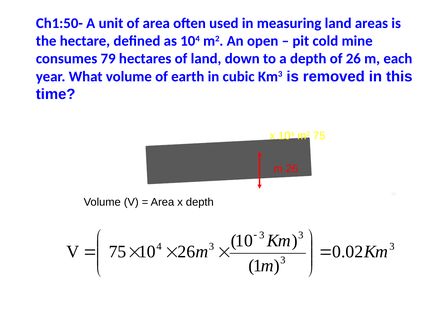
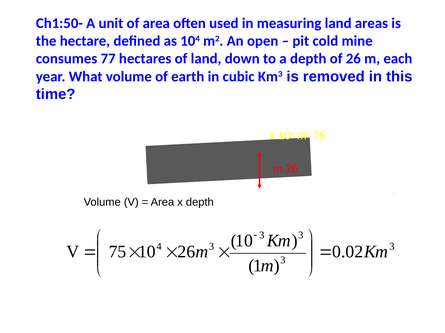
79: 79 -> 77 (108, 59)
